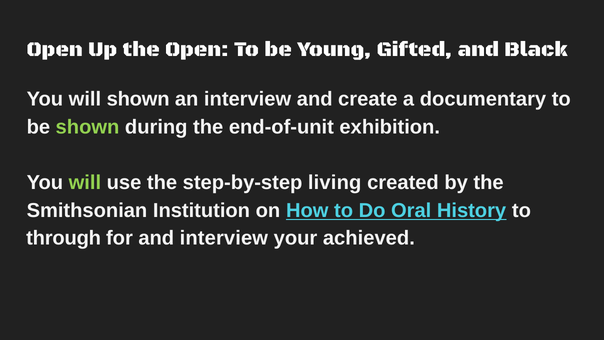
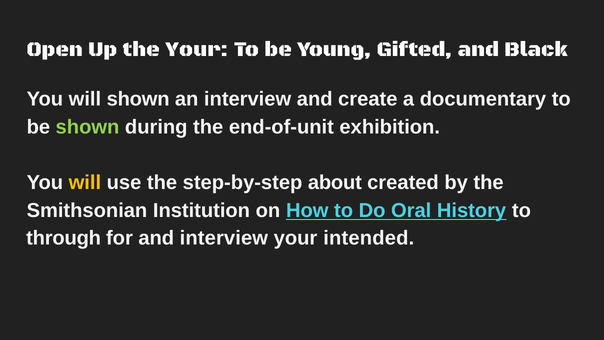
the Open: Open -> Your (197, 49)
will colour: light green -> yellow (85, 183)
living: living -> about (335, 183)
achieved: achieved -> intended (369, 238)
